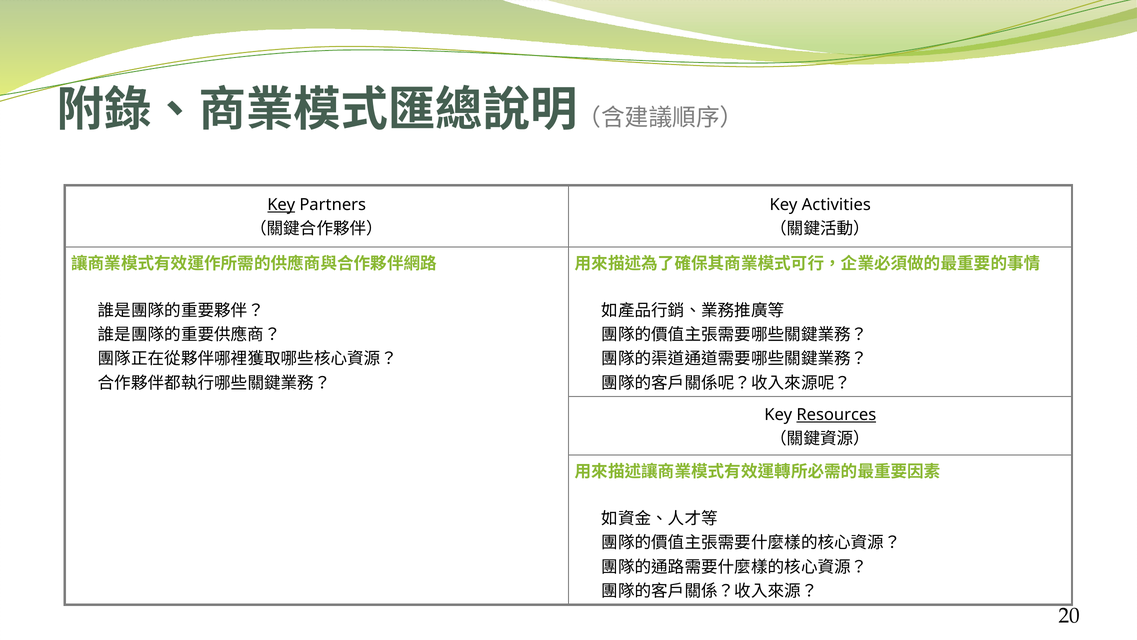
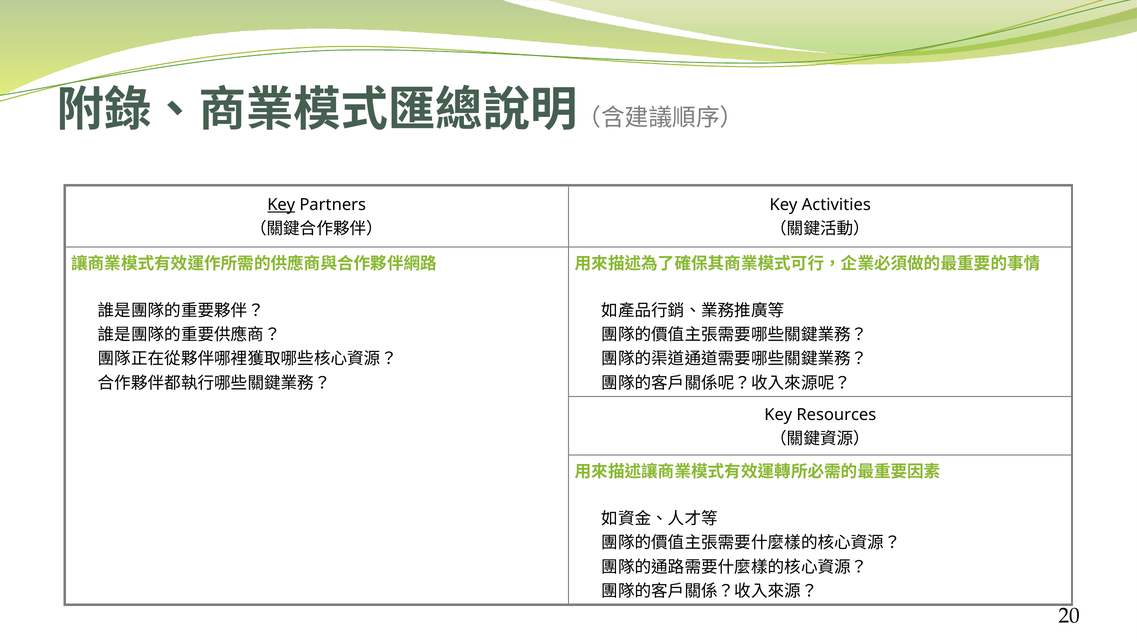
Resources underline: present -> none (836, 414)
